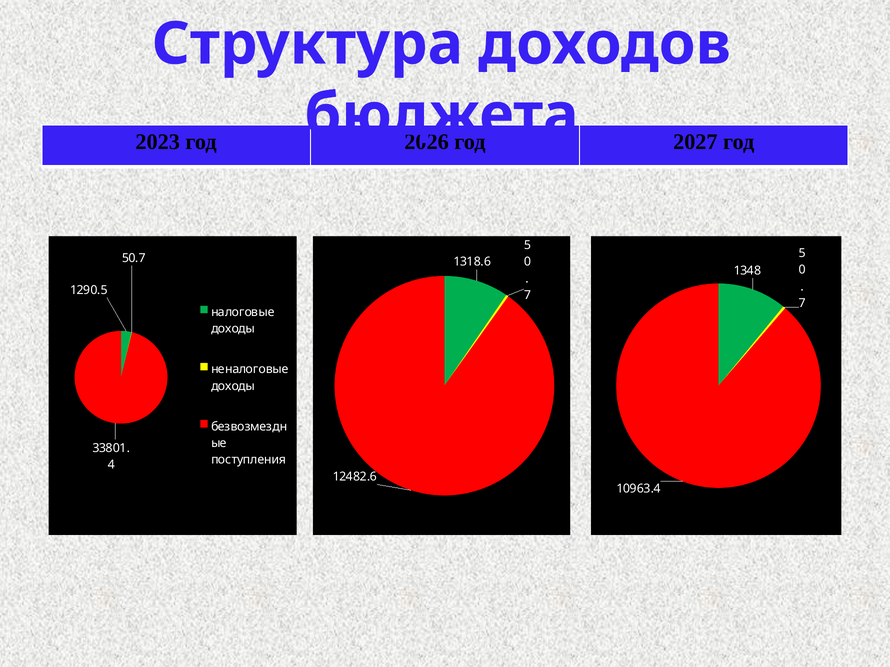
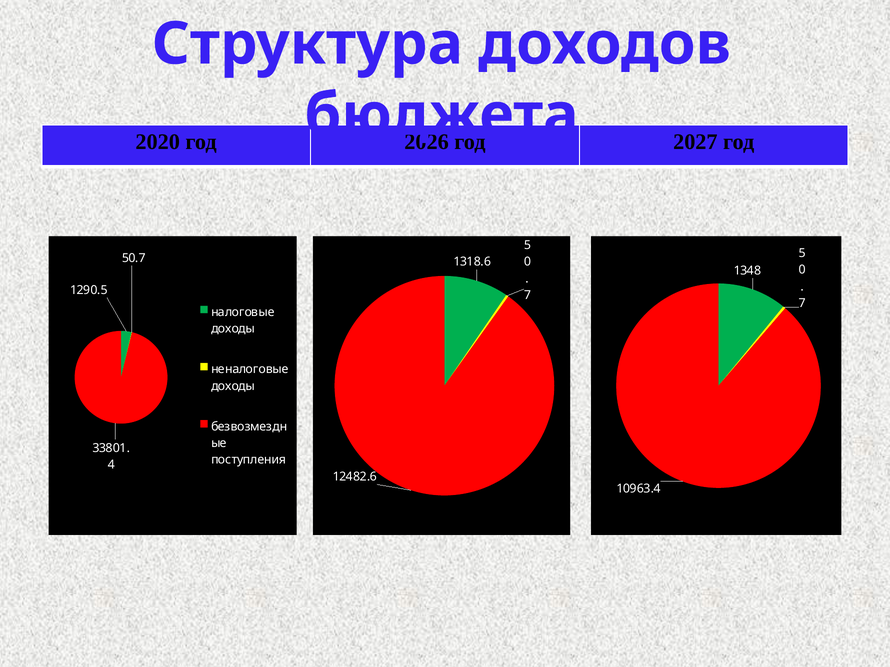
2023: 2023 -> 2020 (158, 142)
